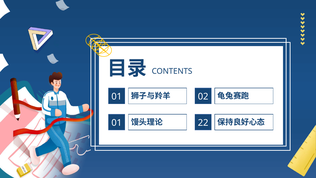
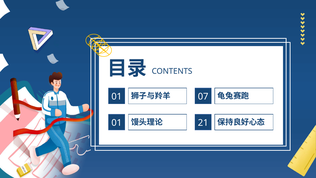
02: 02 -> 07 (203, 96)
22: 22 -> 21 (203, 123)
